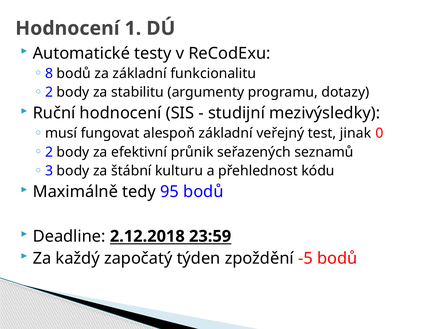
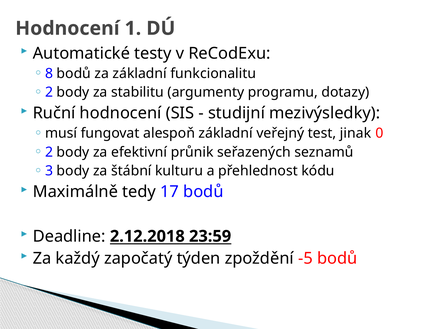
95: 95 -> 17 (170, 192)
